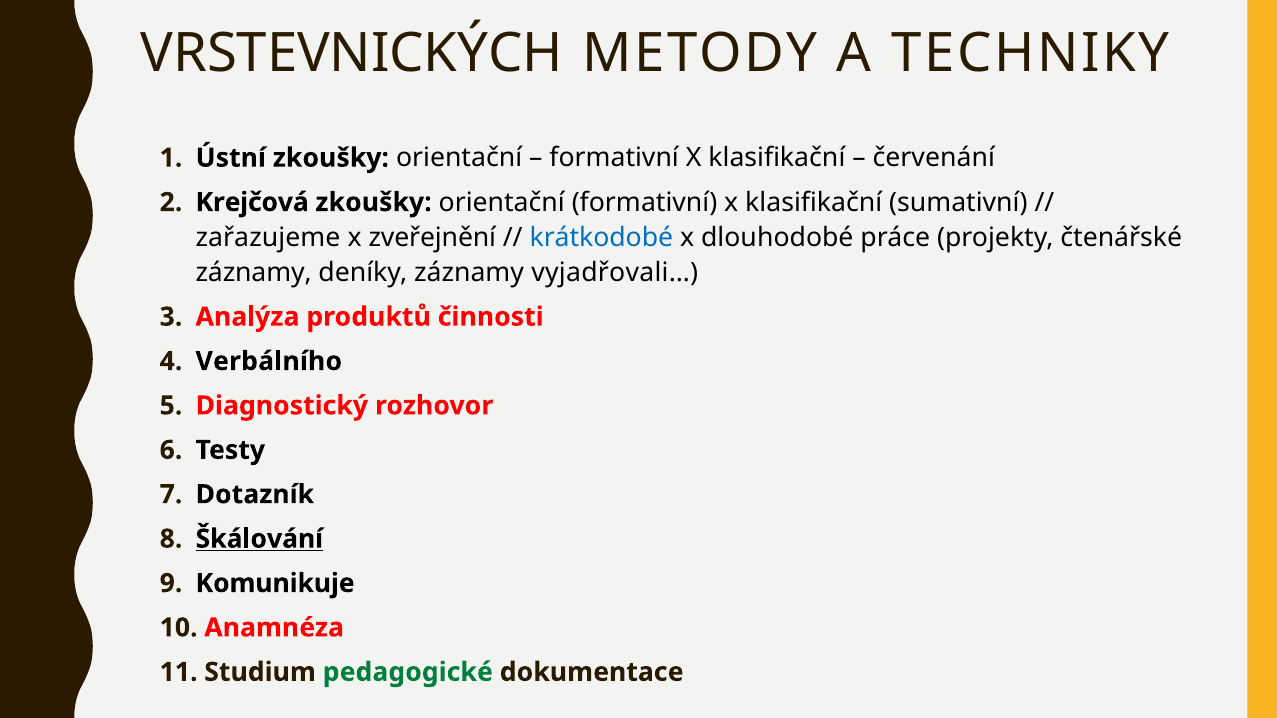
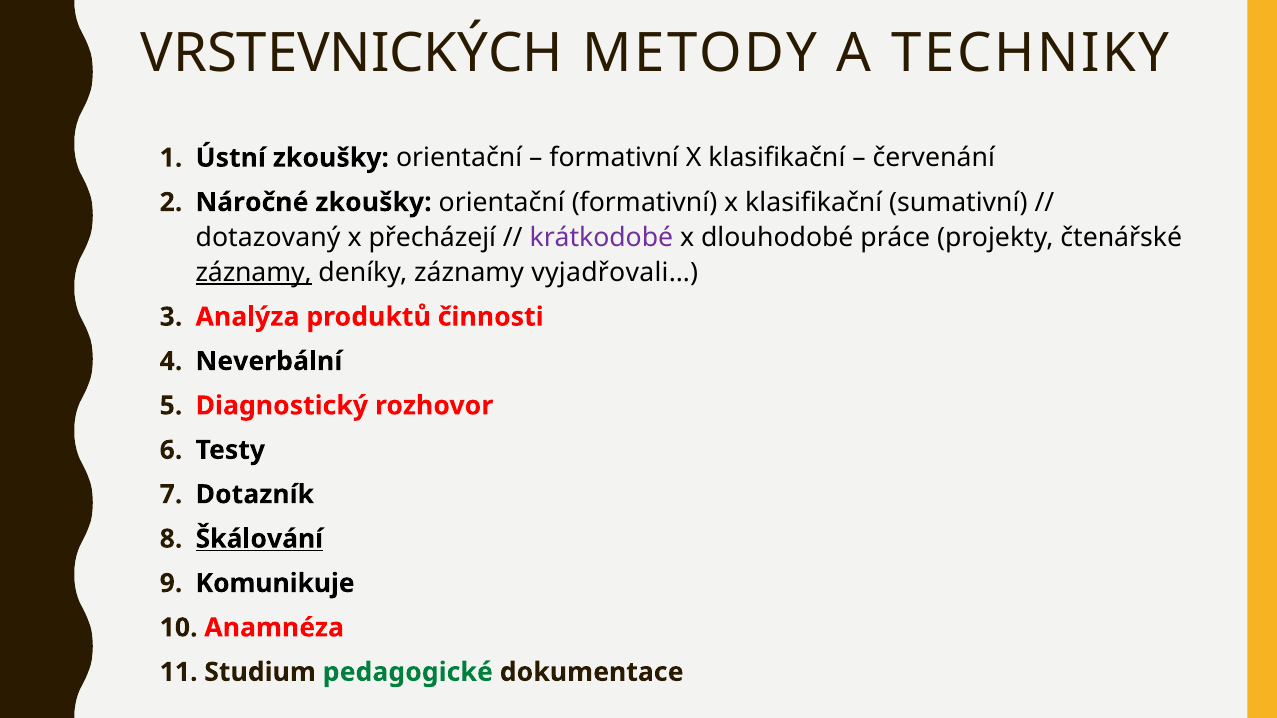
Krejčová: Krejčová -> Náročné (252, 202)
zařazujeme: zařazujeme -> dotazovaný (268, 237)
zveřejnění: zveřejnění -> přecházejí (432, 237)
krátkodobé colour: blue -> purple (601, 237)
záznamy underline: none -> present (254, 273)
Verbálního: Verbálního -> Neverbální (269, 361)
